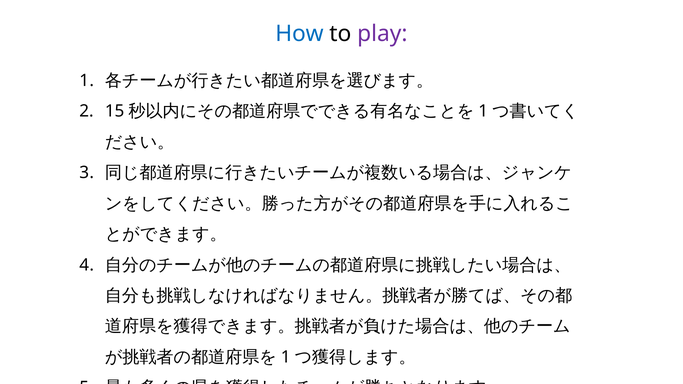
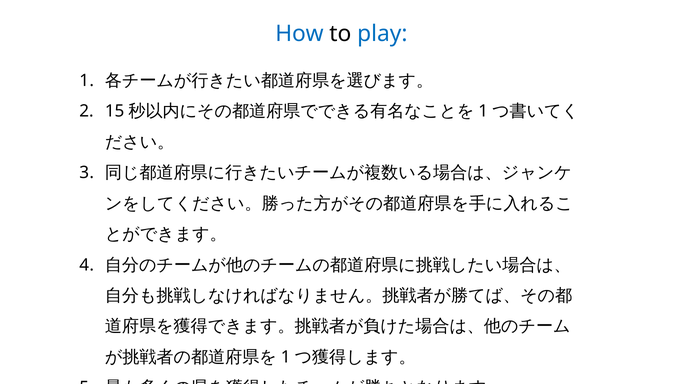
play colour: purple -> blue (382, 34)
